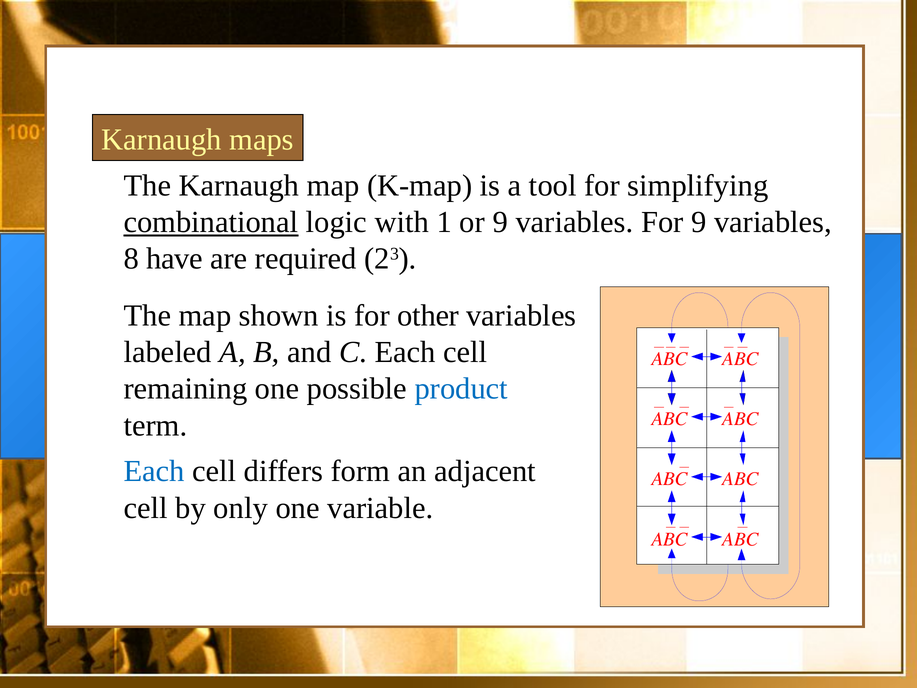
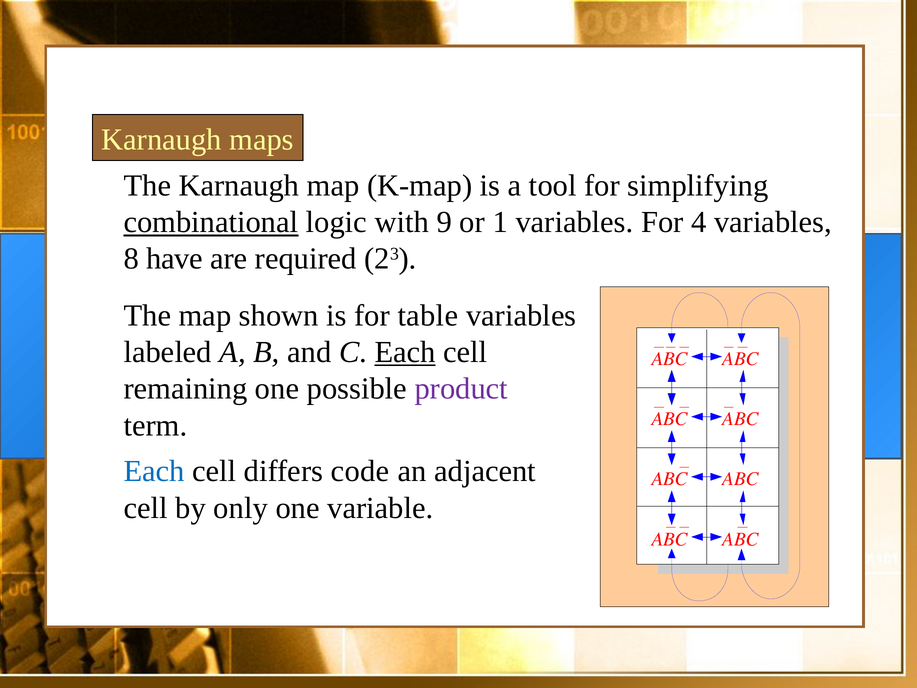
1: 1 -> 9 (444, 222)
or 9: 9 -> 1 (500, 222)
For 9: 9 -> 4 (699, 222)
other: other -> table (428, 315)
Each underline: none -> present (405, 352)
product colour: blue -> purple (461, 389)
form: form -> code (360, 471)
